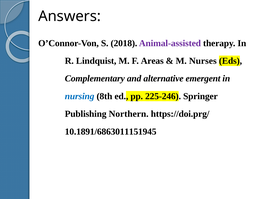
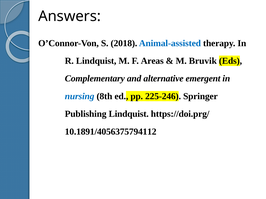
Animal-assisted colour: purple -> blue (170, 43)
Nurses: Nurses -> Bruvik (203, 61)
Publishing Northern: Northern -> Lindquist (129, 114)
10.1891/6863011151945: 10.1891/6863011151945 -> 10.1891/4056375794112 (111, 132)
